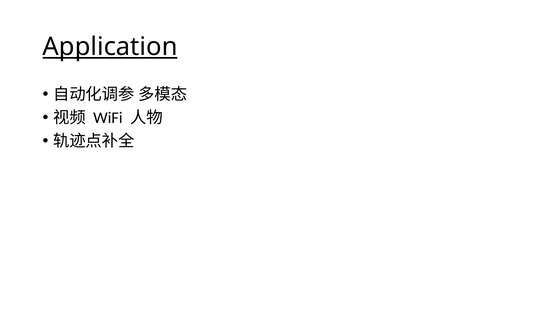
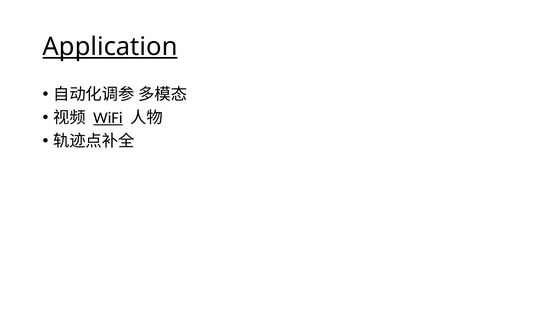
WiFi underline: none -> present (108, 118)
